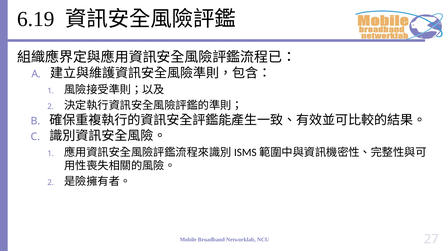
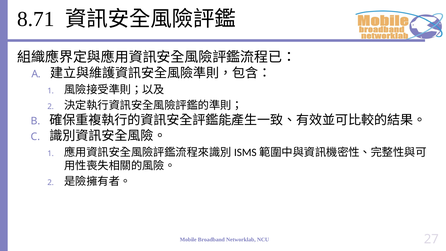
6.19: 6.19 -> 8.71 (36, 19)
